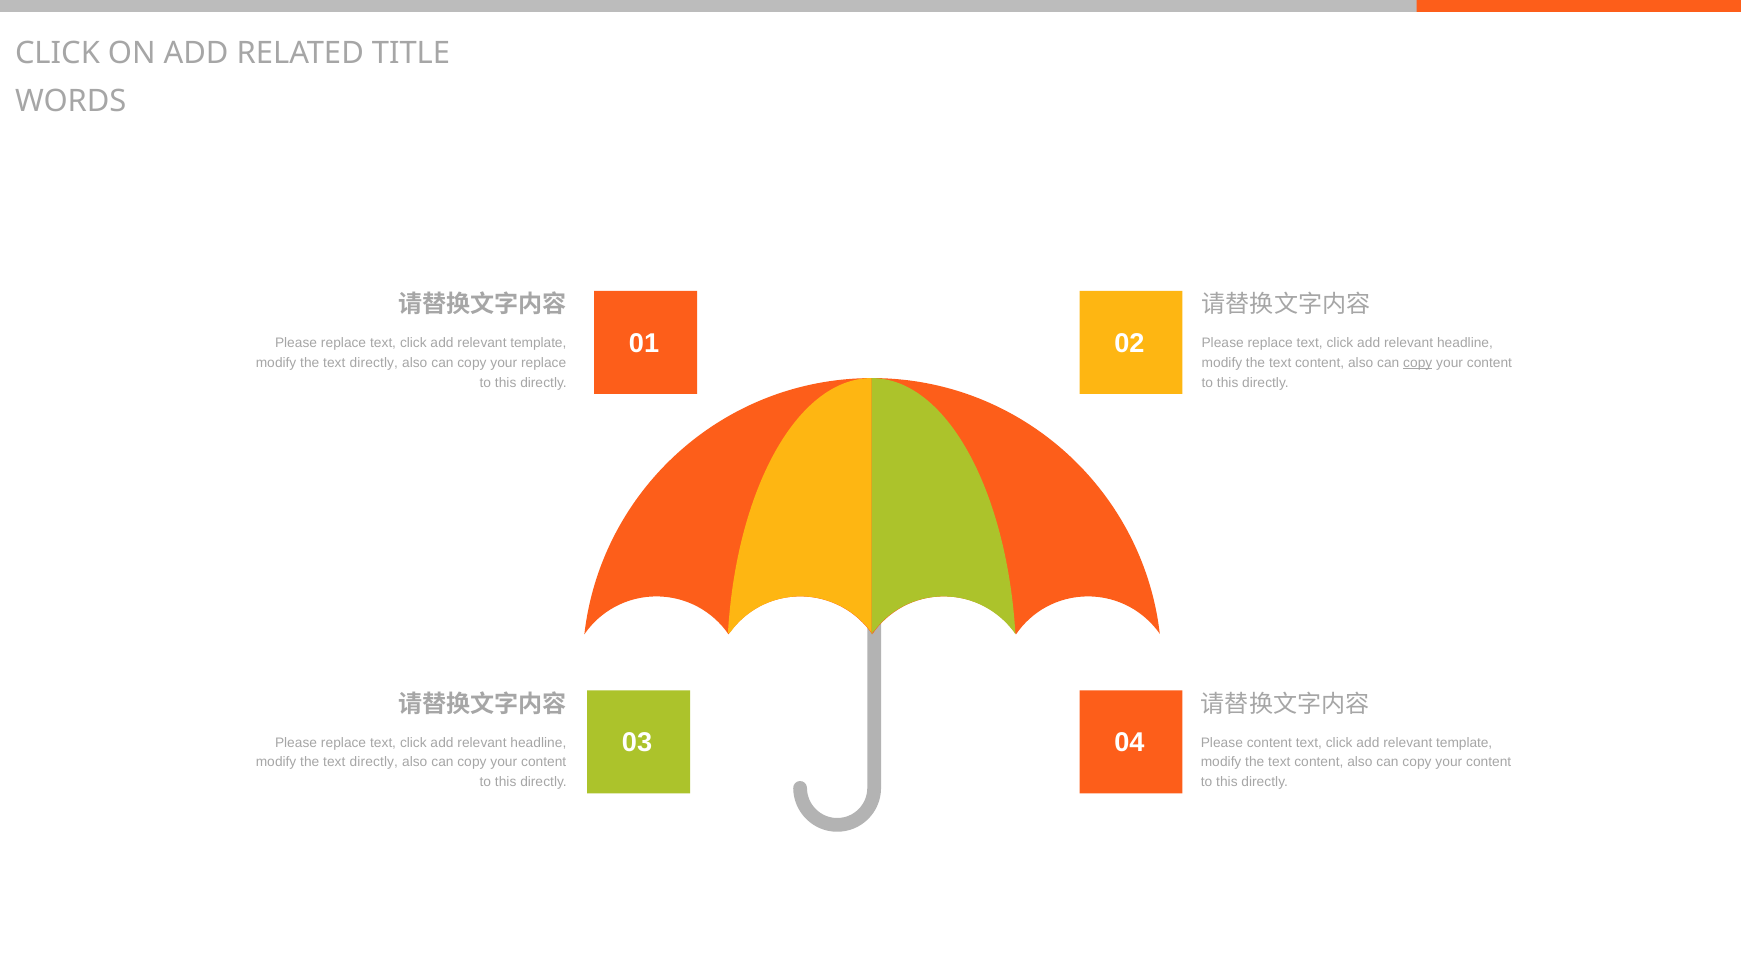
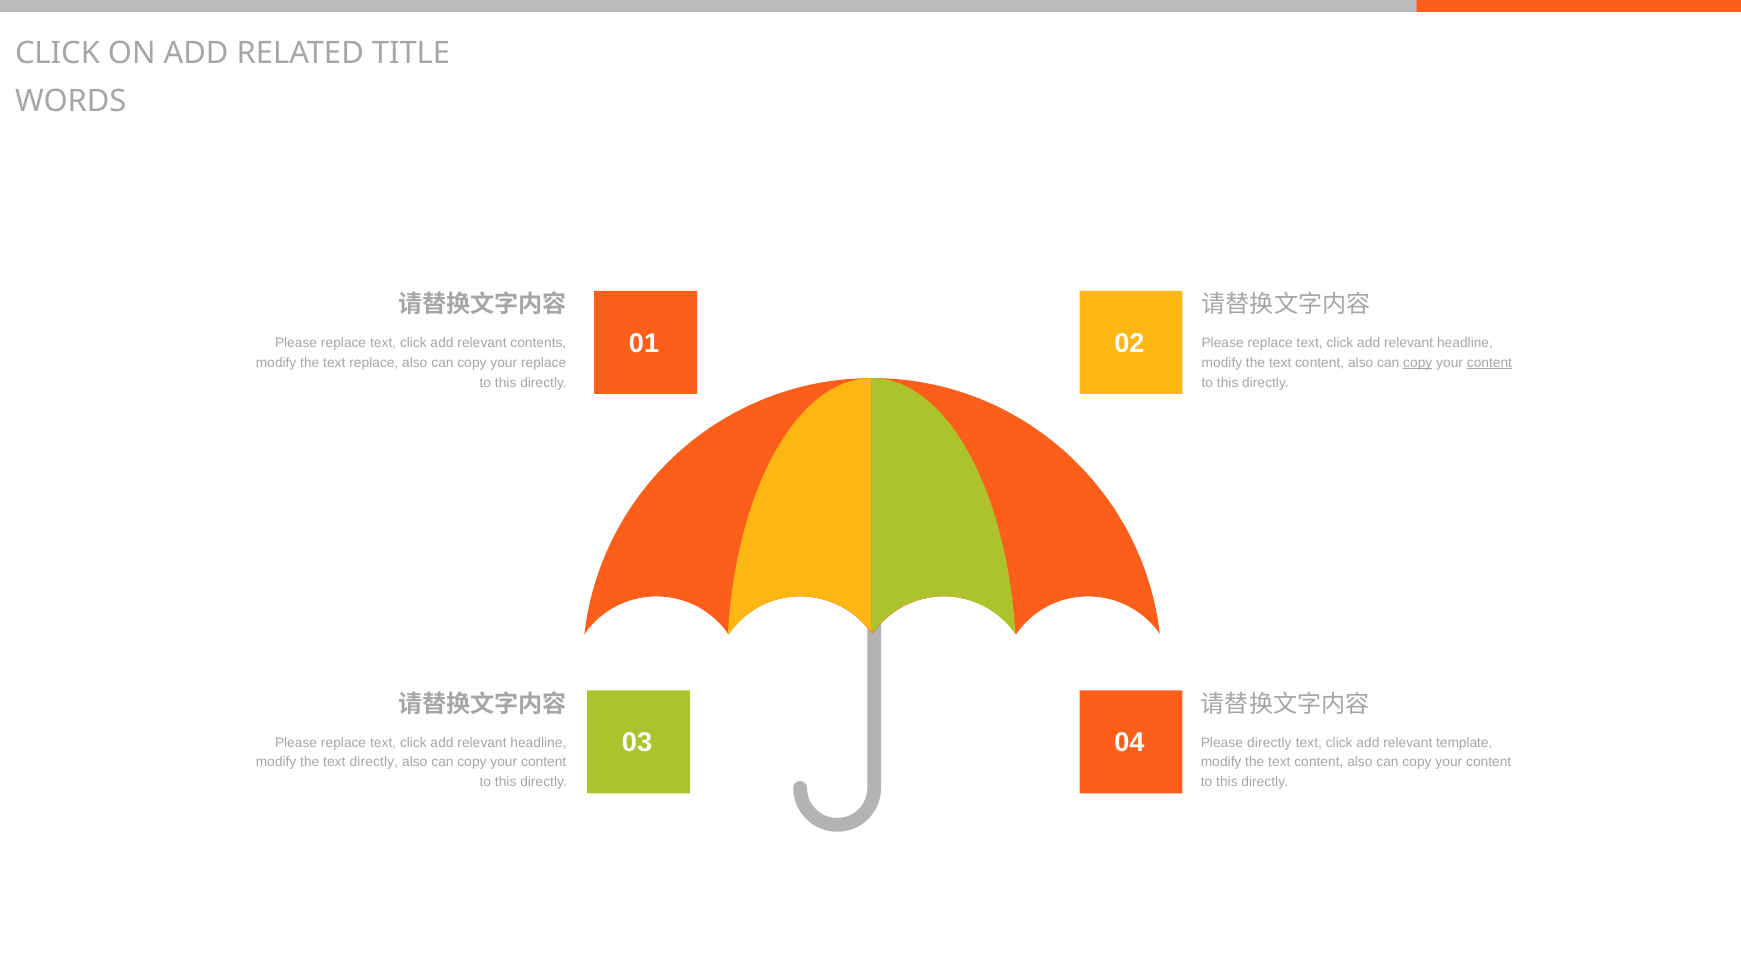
template: template -> contents (538, 343)
directly: directly -> replace (374, 363)
content underline: none -> present (1489, 363)
Please content: content -> directly (1269, 743)
